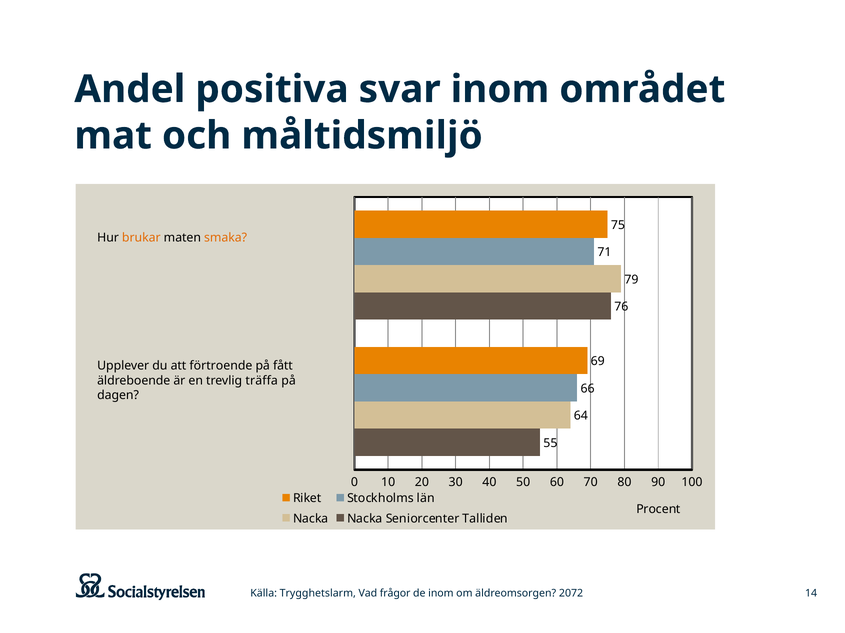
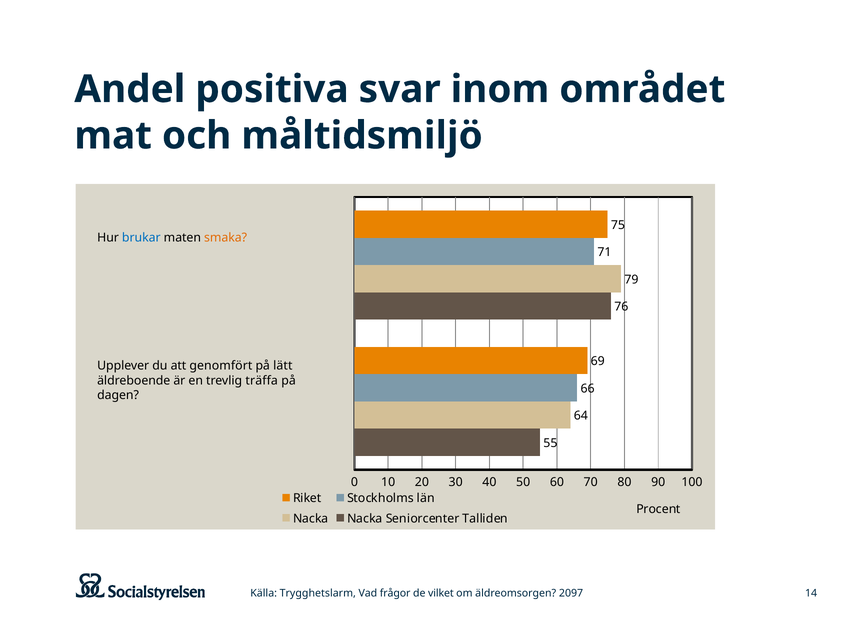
brukar colour: orange -> blue (141, 238)
förtroende: förtroende -> genomfört (221, 366)
fått: fått -> lätt (283, 366)
de inom: inom -> vilket (441, 594)
2072: 2072 -> 2097 (571, 594)
